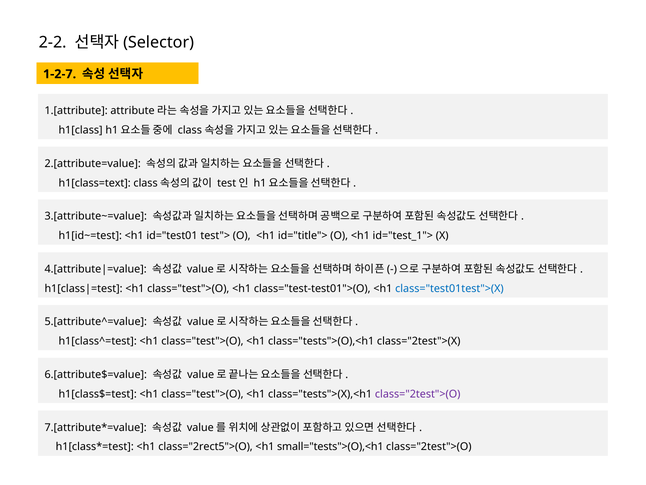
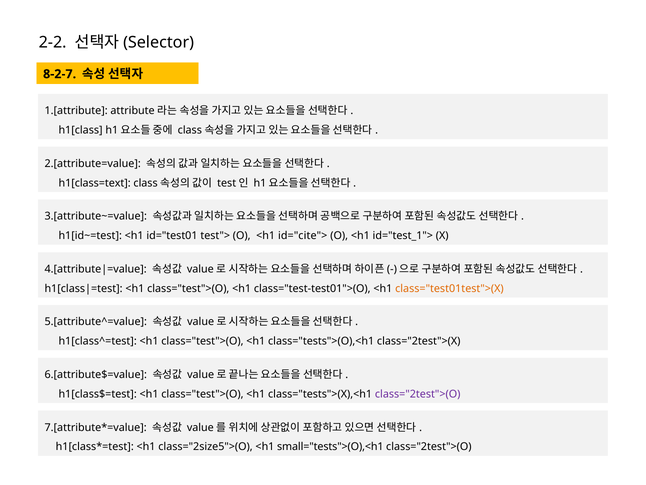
1-2-7: 1-2-7 -> 8-2-7 (60, 74)
id="title">: id="title"> -> id="cite"> (303, 236)
class="test01test">(X colour: blue -> orange (449, 288)
class="2rect5">(O: class="2rect5">(O -> class="2size5">(O (206, 446)
